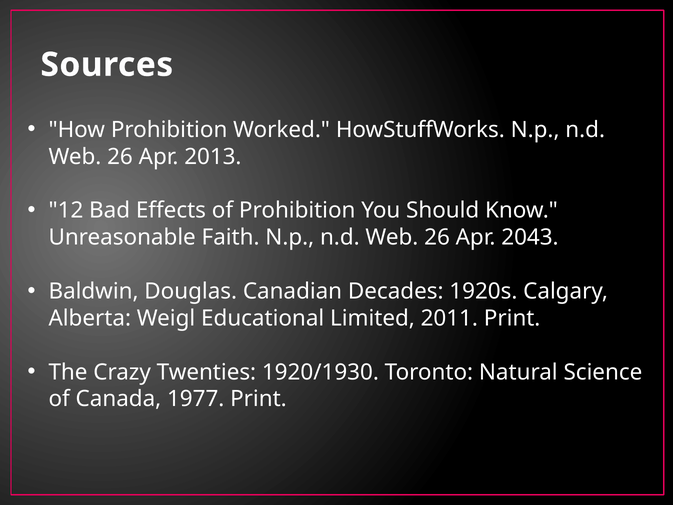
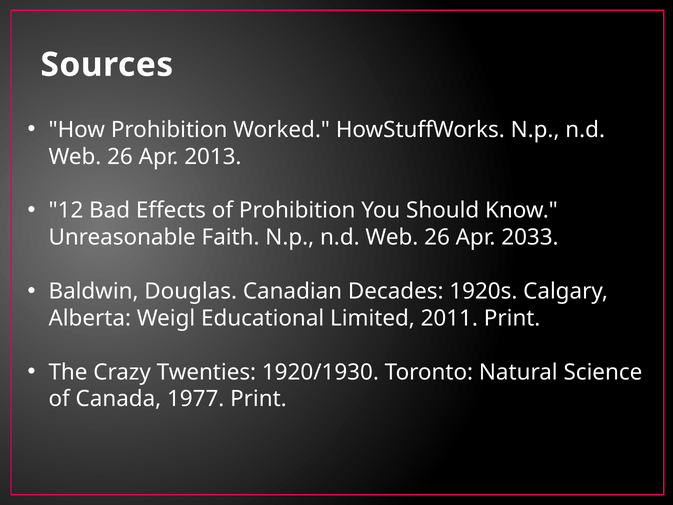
2043: 2043 -> 2033 (530, 237)
